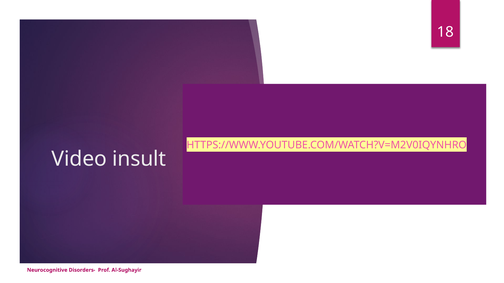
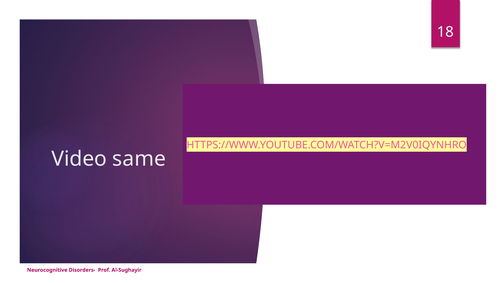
insult: insult -> same (139, 159)
